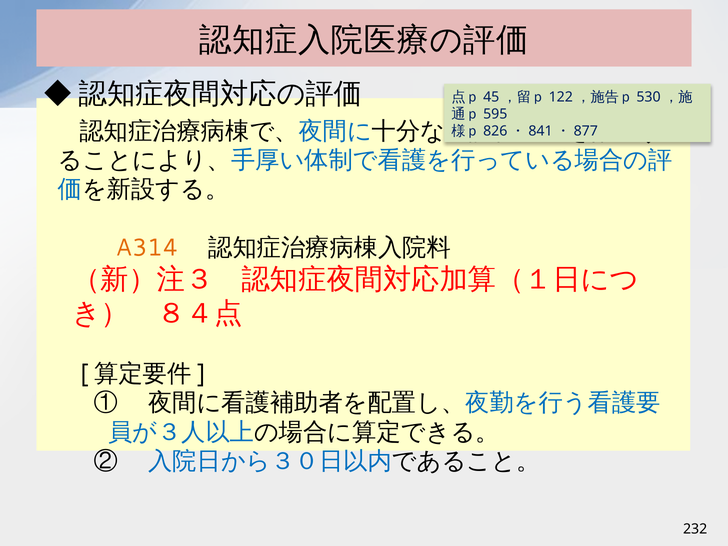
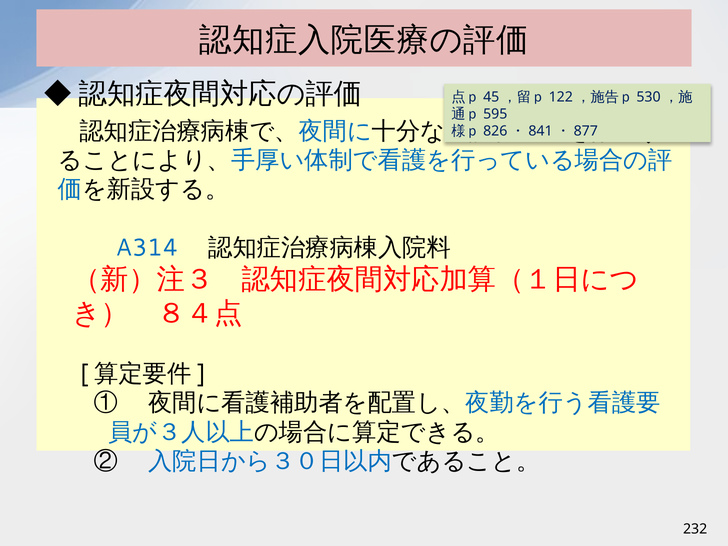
A314 colour: orange -> blue (147, 248)
